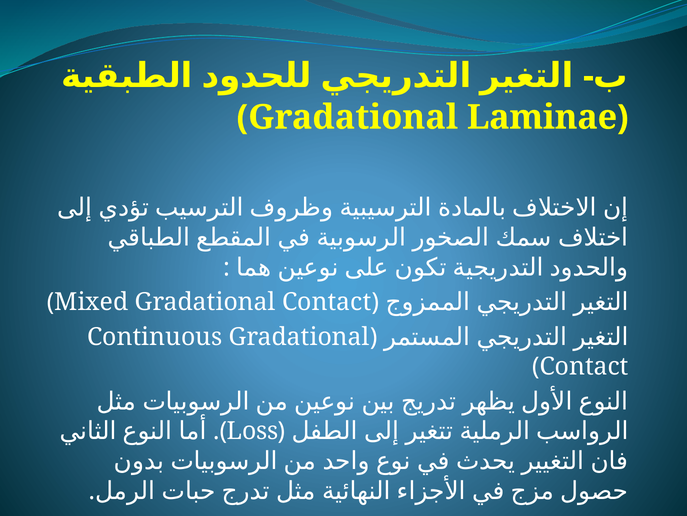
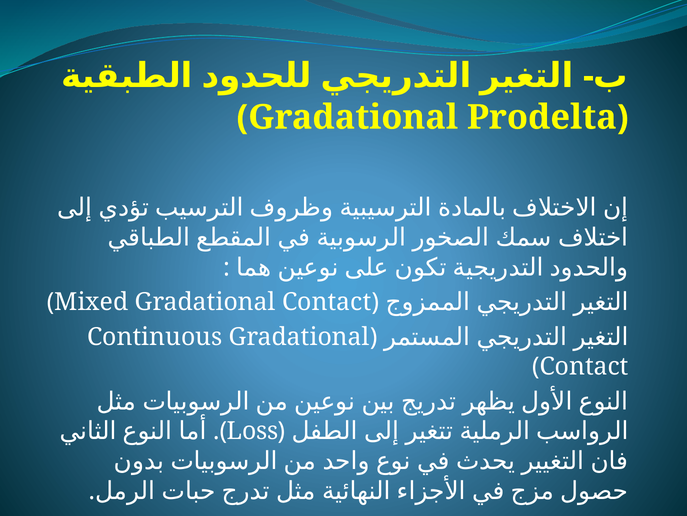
Laminae: Laminae -> Prodelta (542, 117)
